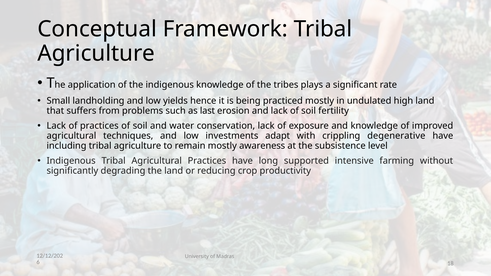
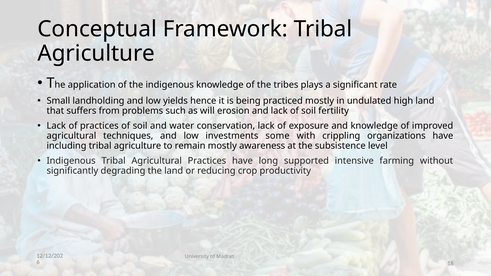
last: last -> will (207, 111)
adapt: adapt -> some (278, 136)
degenerative: degenerative -> organizations (396, 136)
